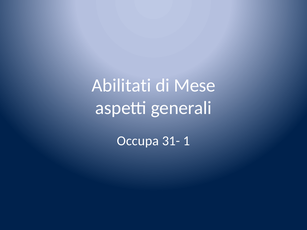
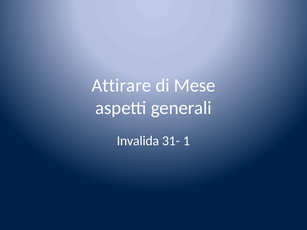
Abilitati: Abilitati -> Attirare (121, 86)
Occupa: Occupa -> Invalida (138, 141)
